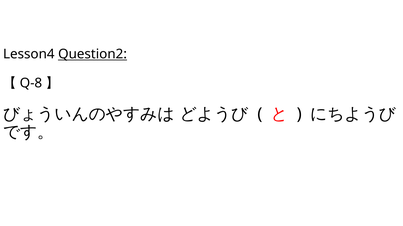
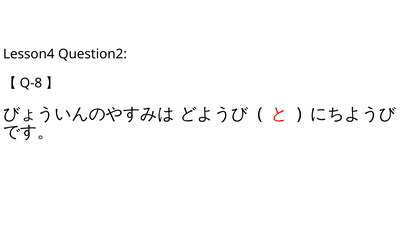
Question2 underline: present -> none (93, 54)
